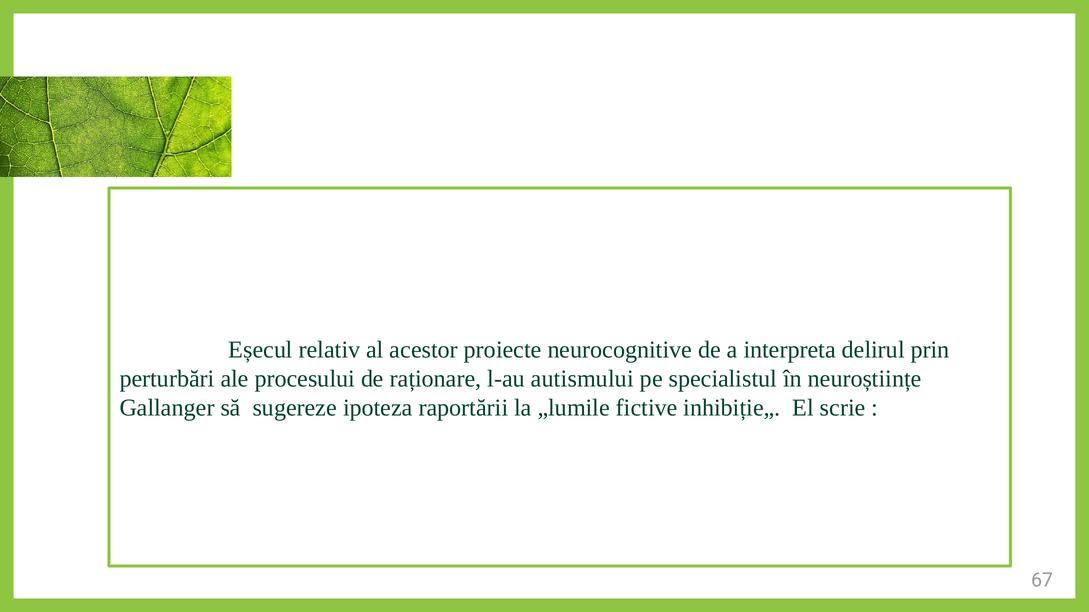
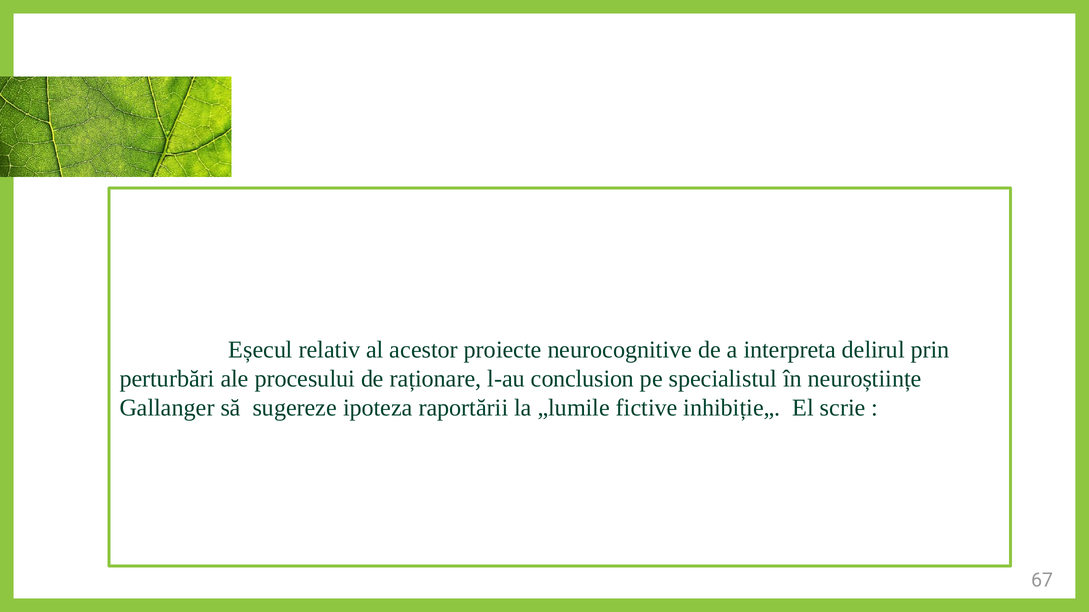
autismului: autismului -> conclusion (583, 379)
